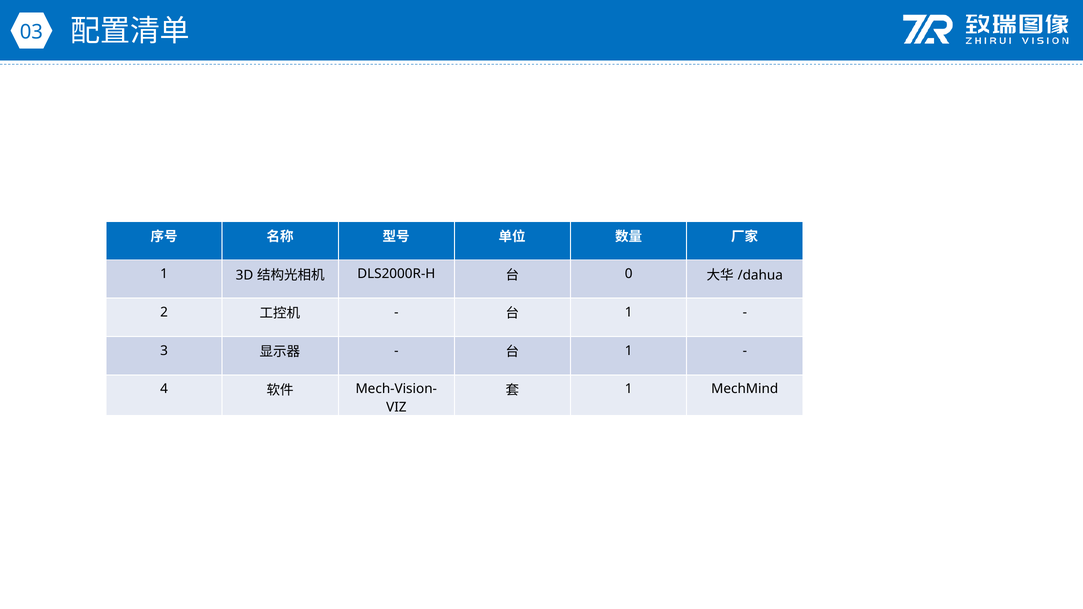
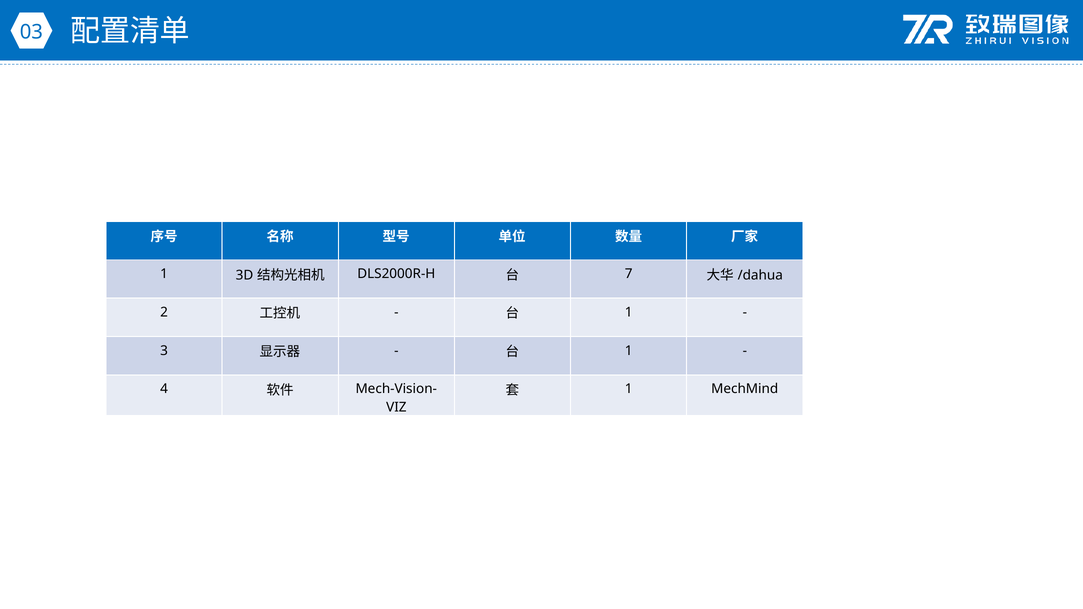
0: 0 -> 7 (629, 274)
